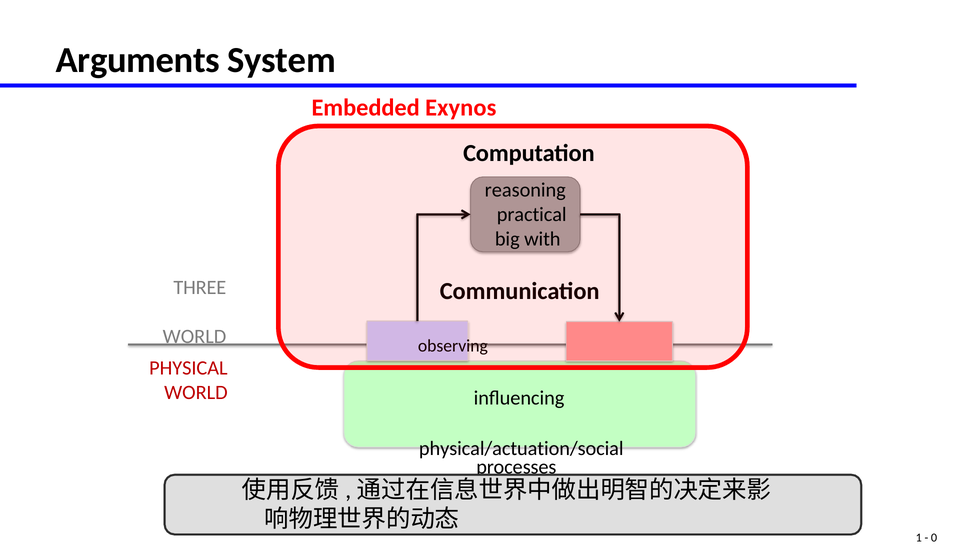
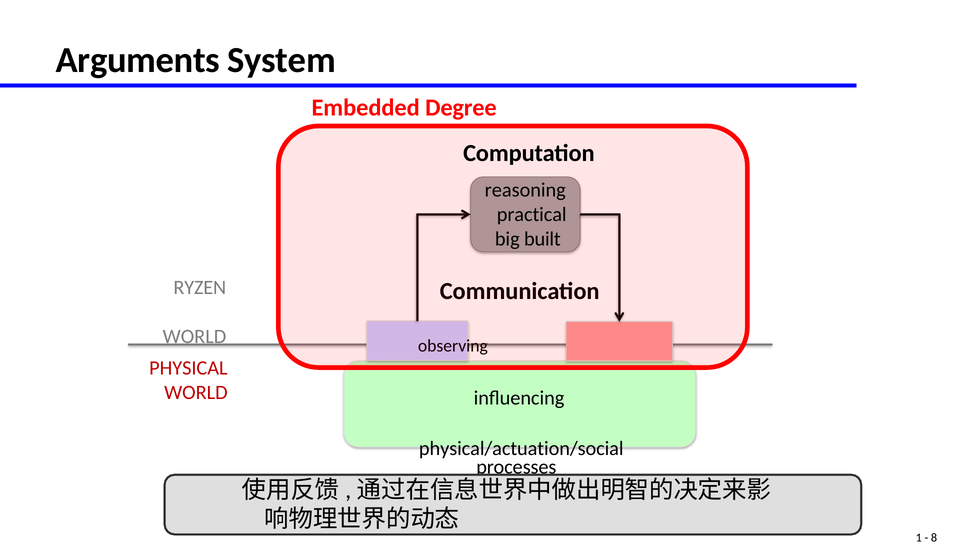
Exynos: Exynos -> Degree (461, 108)
with: with -> built (542, 239)
THREE: THREE -> RYZEN (200, 287)
0: 0 -> 8 (934, 538)
